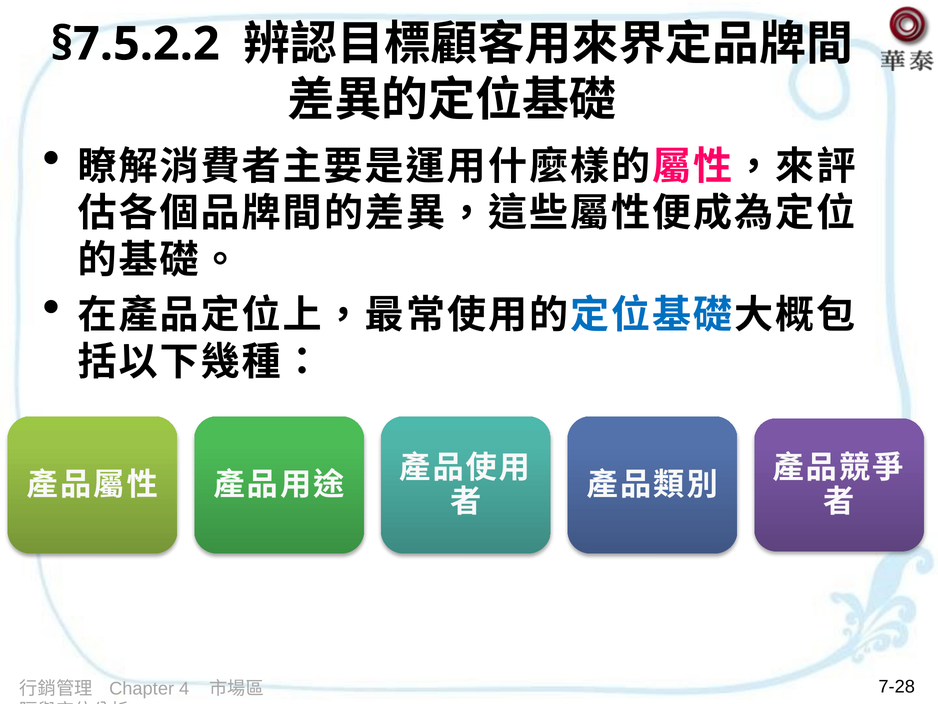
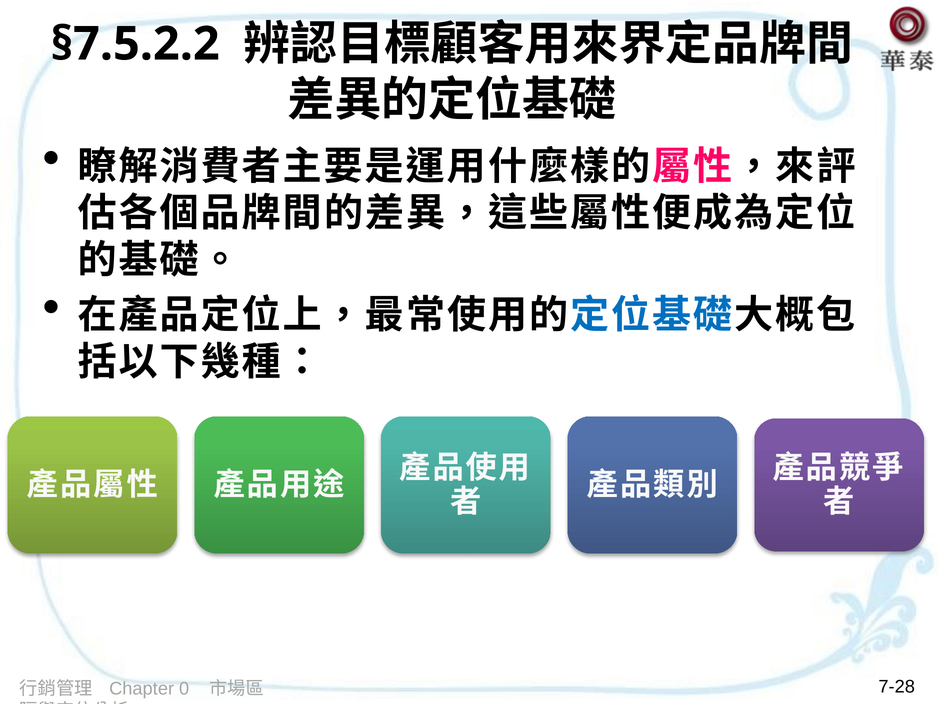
4: 4 -> 0 (184, 688)
